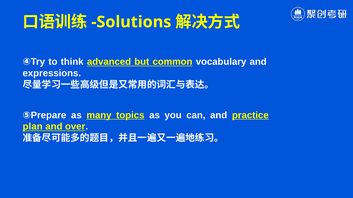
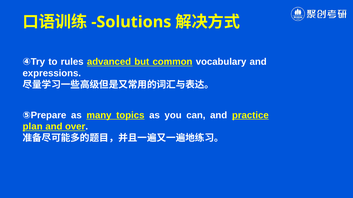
think: think -> rules (72, 62)
